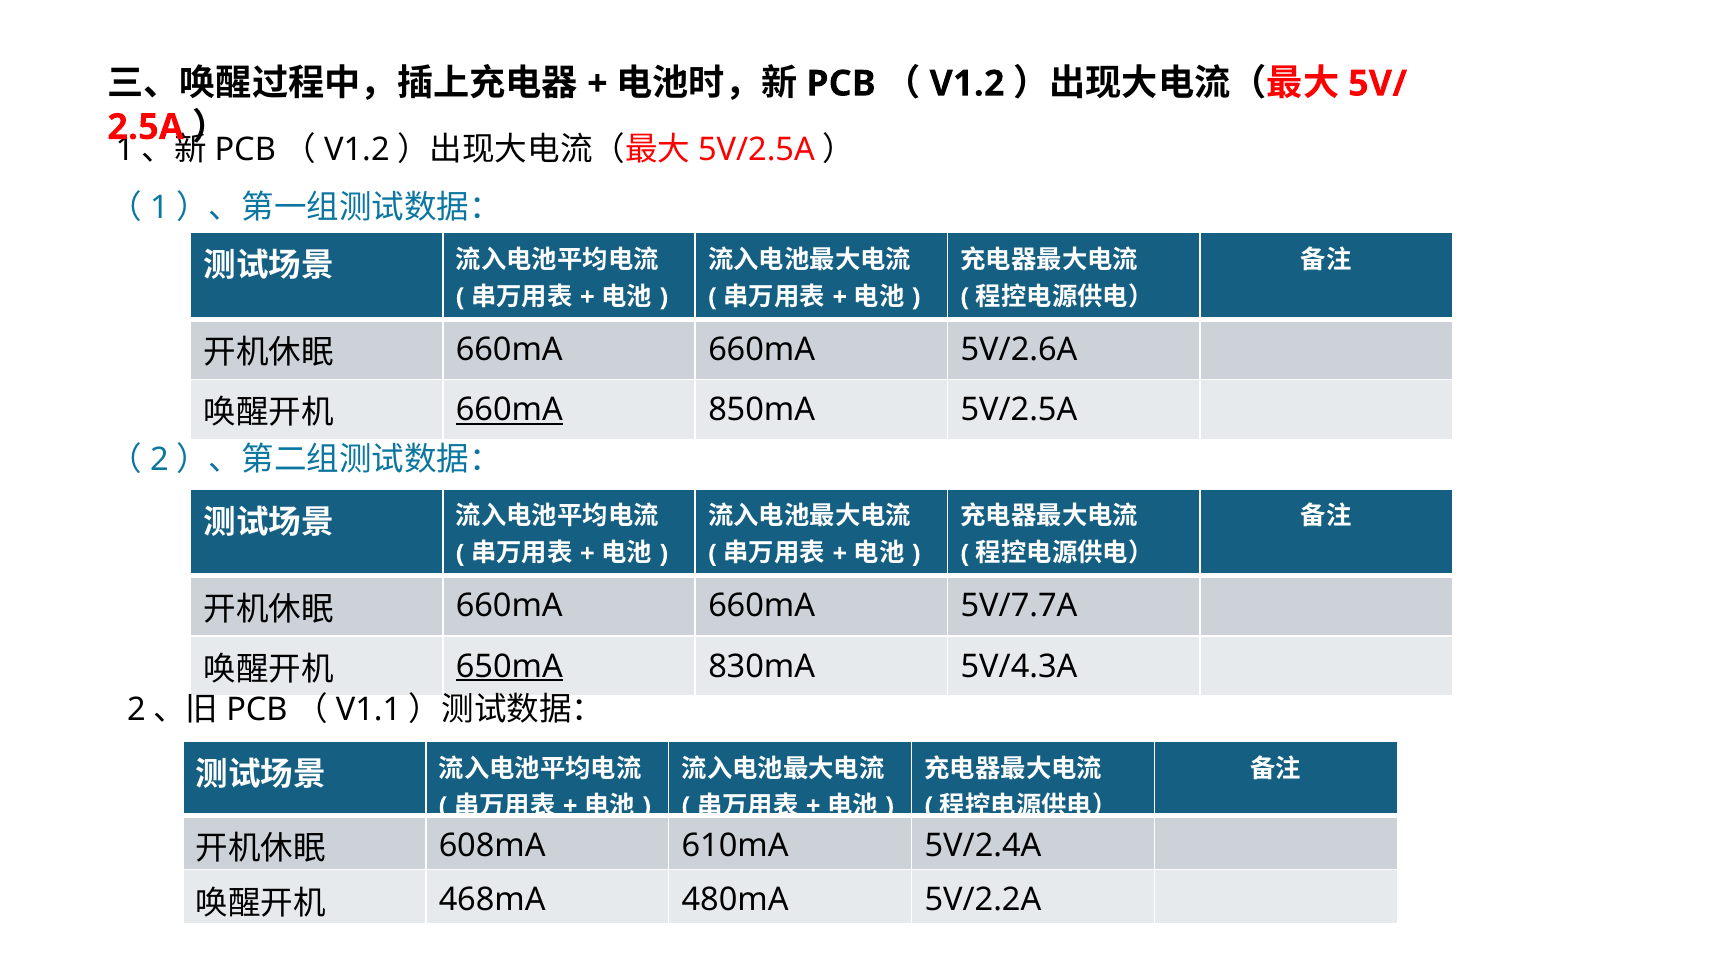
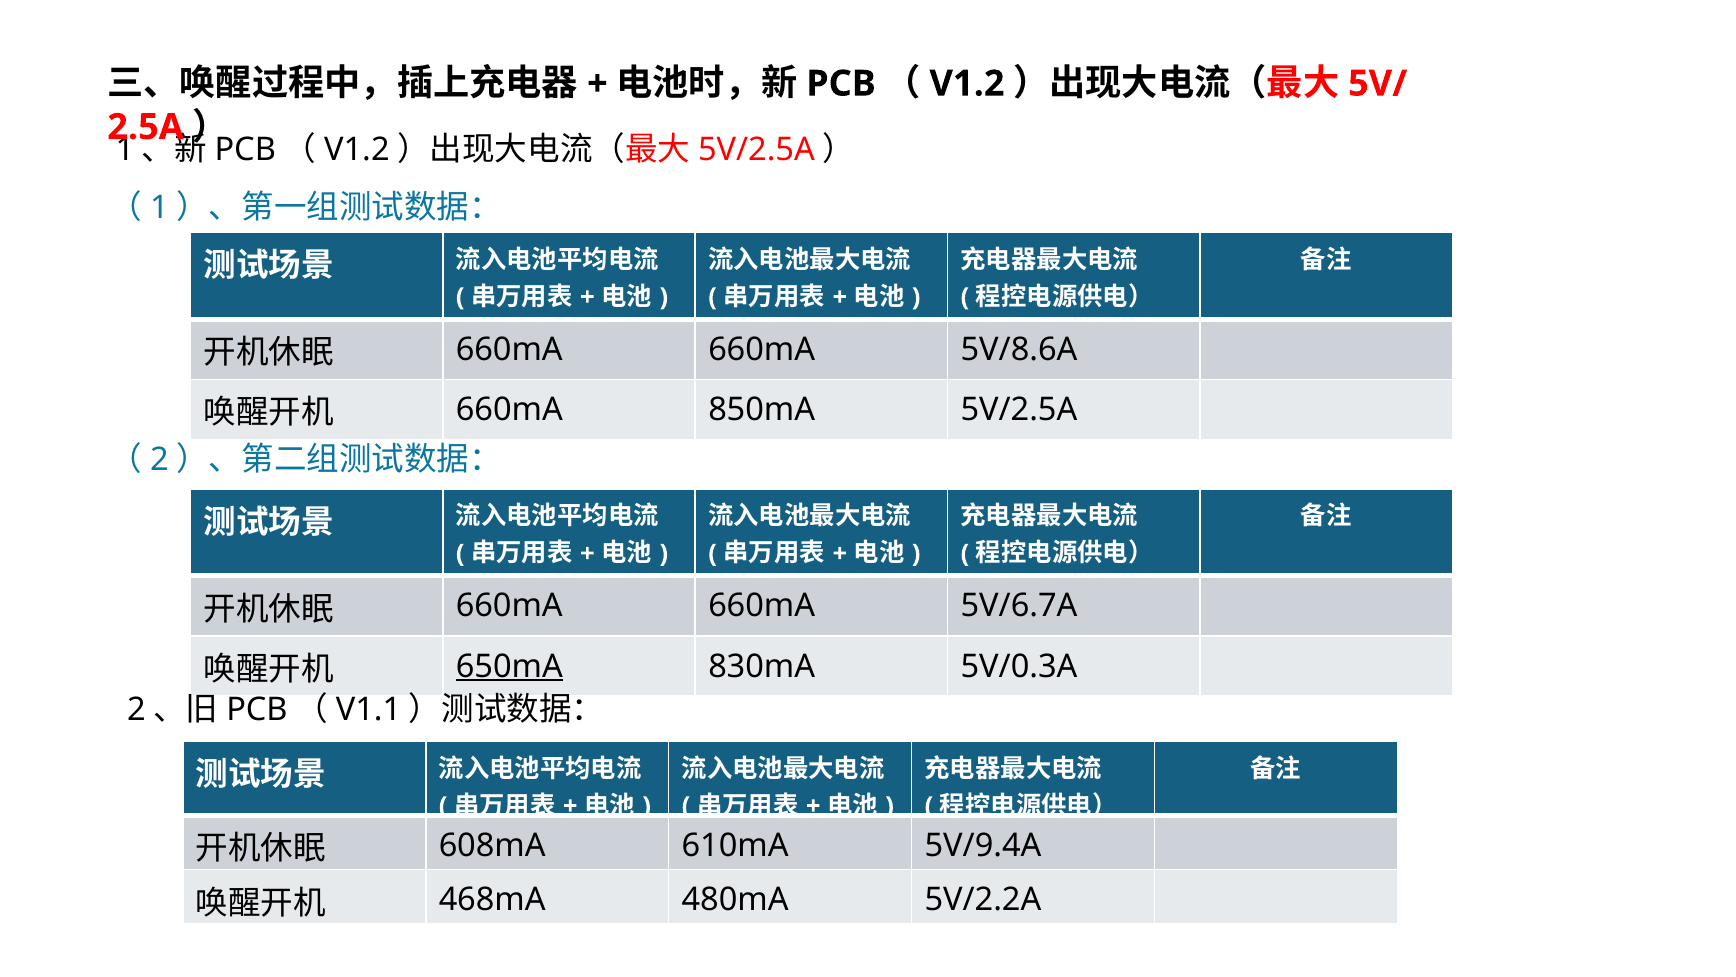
5V/2.6A: 5V/2.6A -> 5V/8.6A (1019, 350)
660mA underline: present -> none (509, 410)
5V/7.7A: 5V/7.7A -> 5V/6.7A (1019, 606)
5V/4.3A: 5V/4.3A -> 5V/0.3A (1019, 666)
5V/2.4A: 5V/2.4A -> 5V/9.4A (983, 845)
